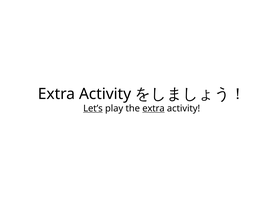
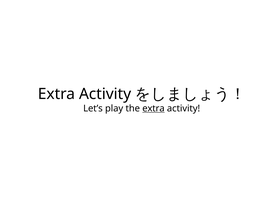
Let’s underline: present -> none (93, 108)
